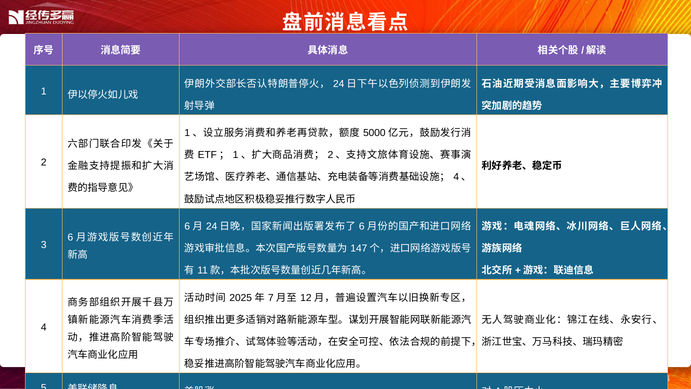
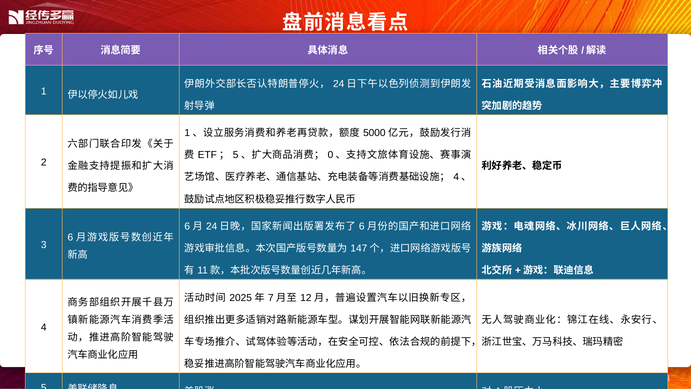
1: 1 -> 5 (236, 155)
2: 2 -> 0 (331, 155)
